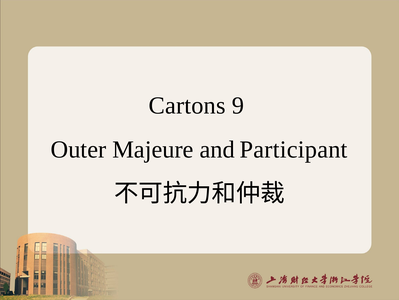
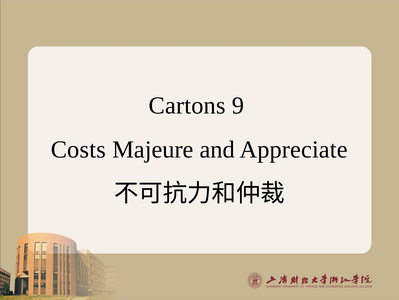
Outer: Outer -> Costs (78, 149)
Participant: Participant -> Appreciate (294, 149)
